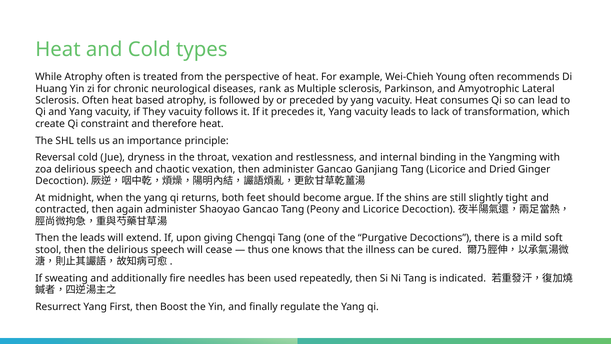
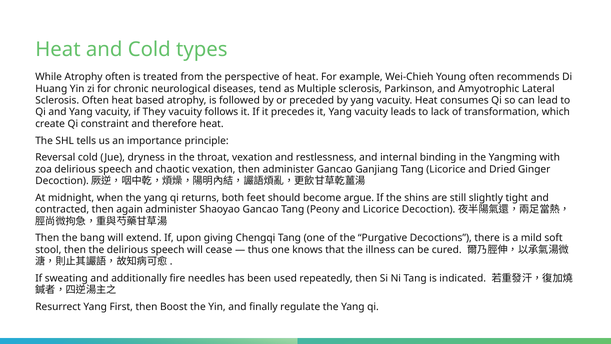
rank: rank -> tend (270, 89)
the leads: leads -> bang (92, 238)
